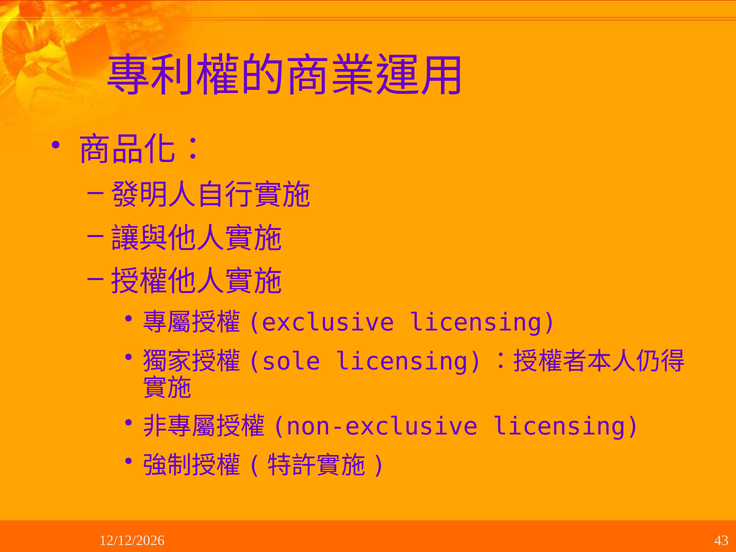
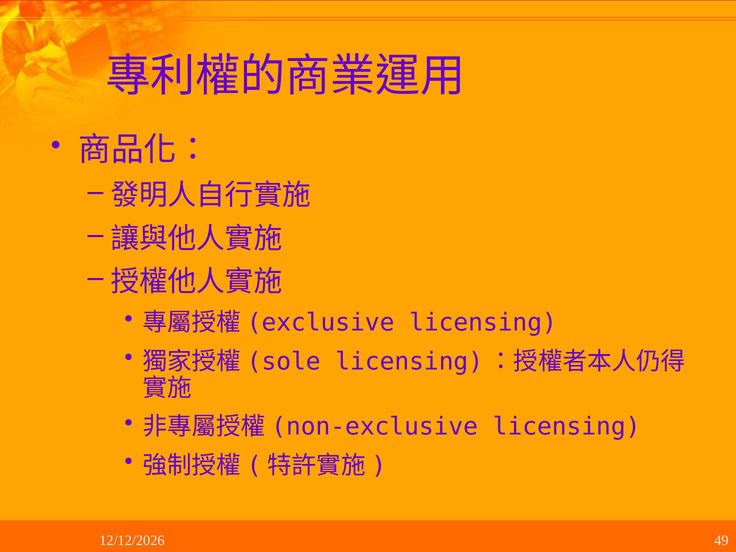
43: 43 -> 49 (721, 541)
